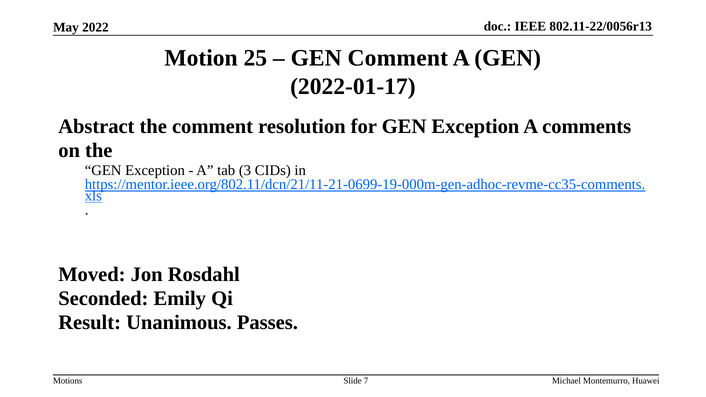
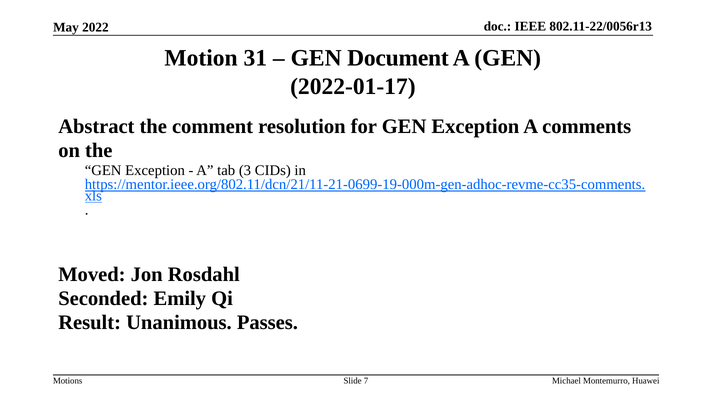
25: 25 -> 31 (255, 58)
GEN Comment: Comment -> Document (398, 58)
